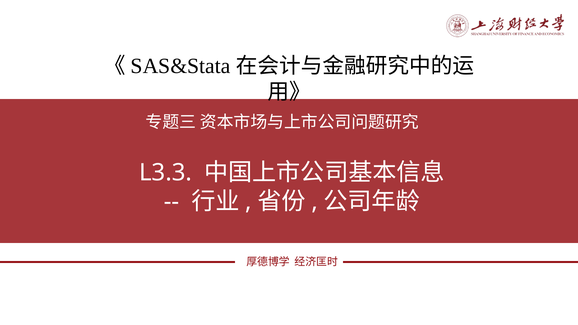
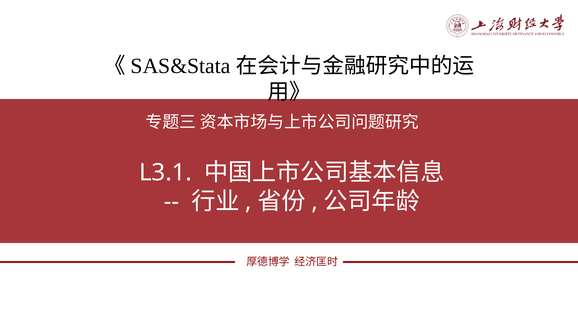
L3.3: L3.3 -> L3.1 (166, 173)
